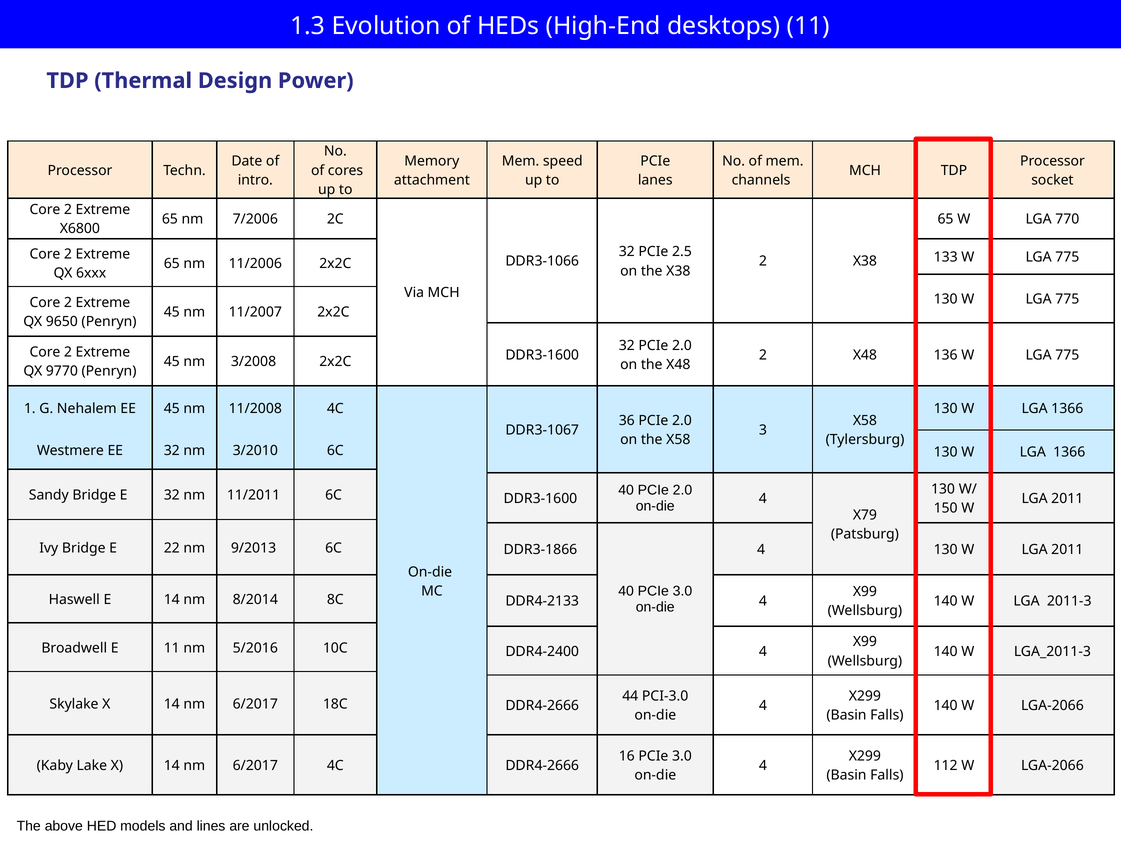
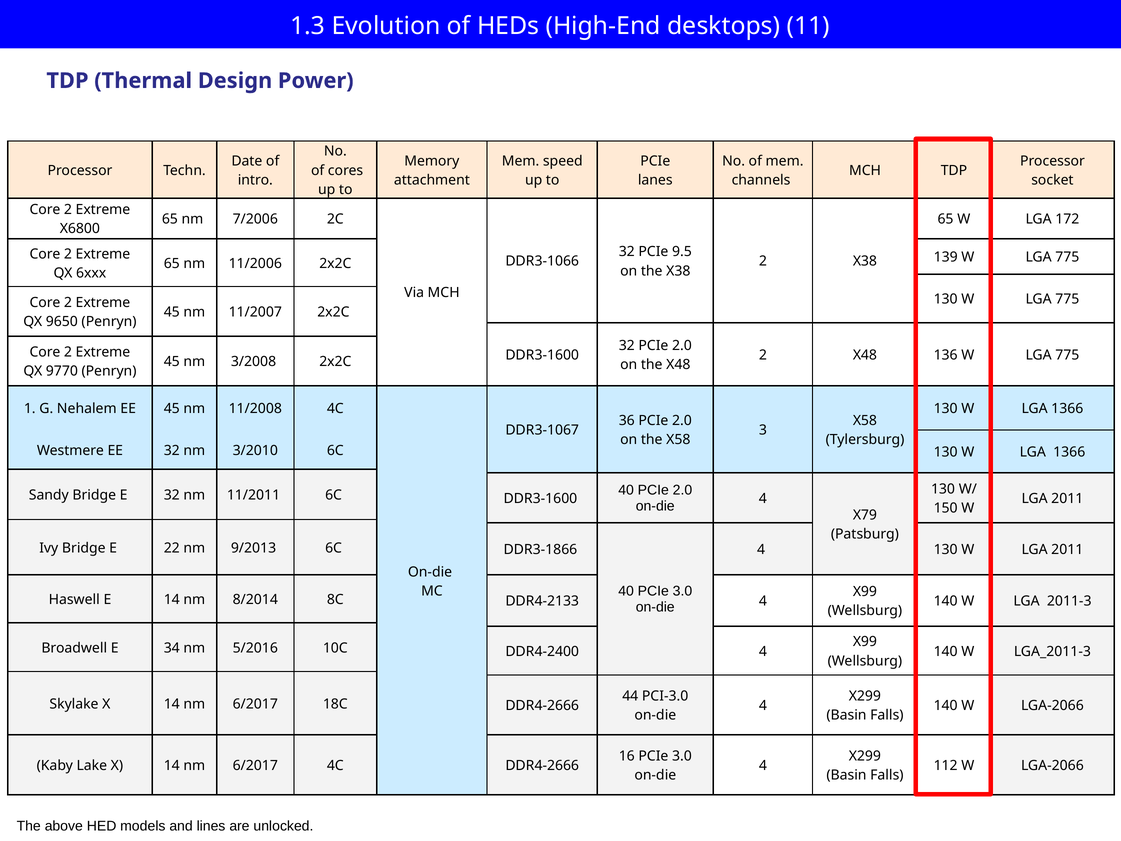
770: 770 -> 172 (1067, 219)
2.5: 2.5 -> 9.5 (682, 252)
133: 133 -> 139 (946, 257)
E 11: 11 -> 34 (172, 648)
